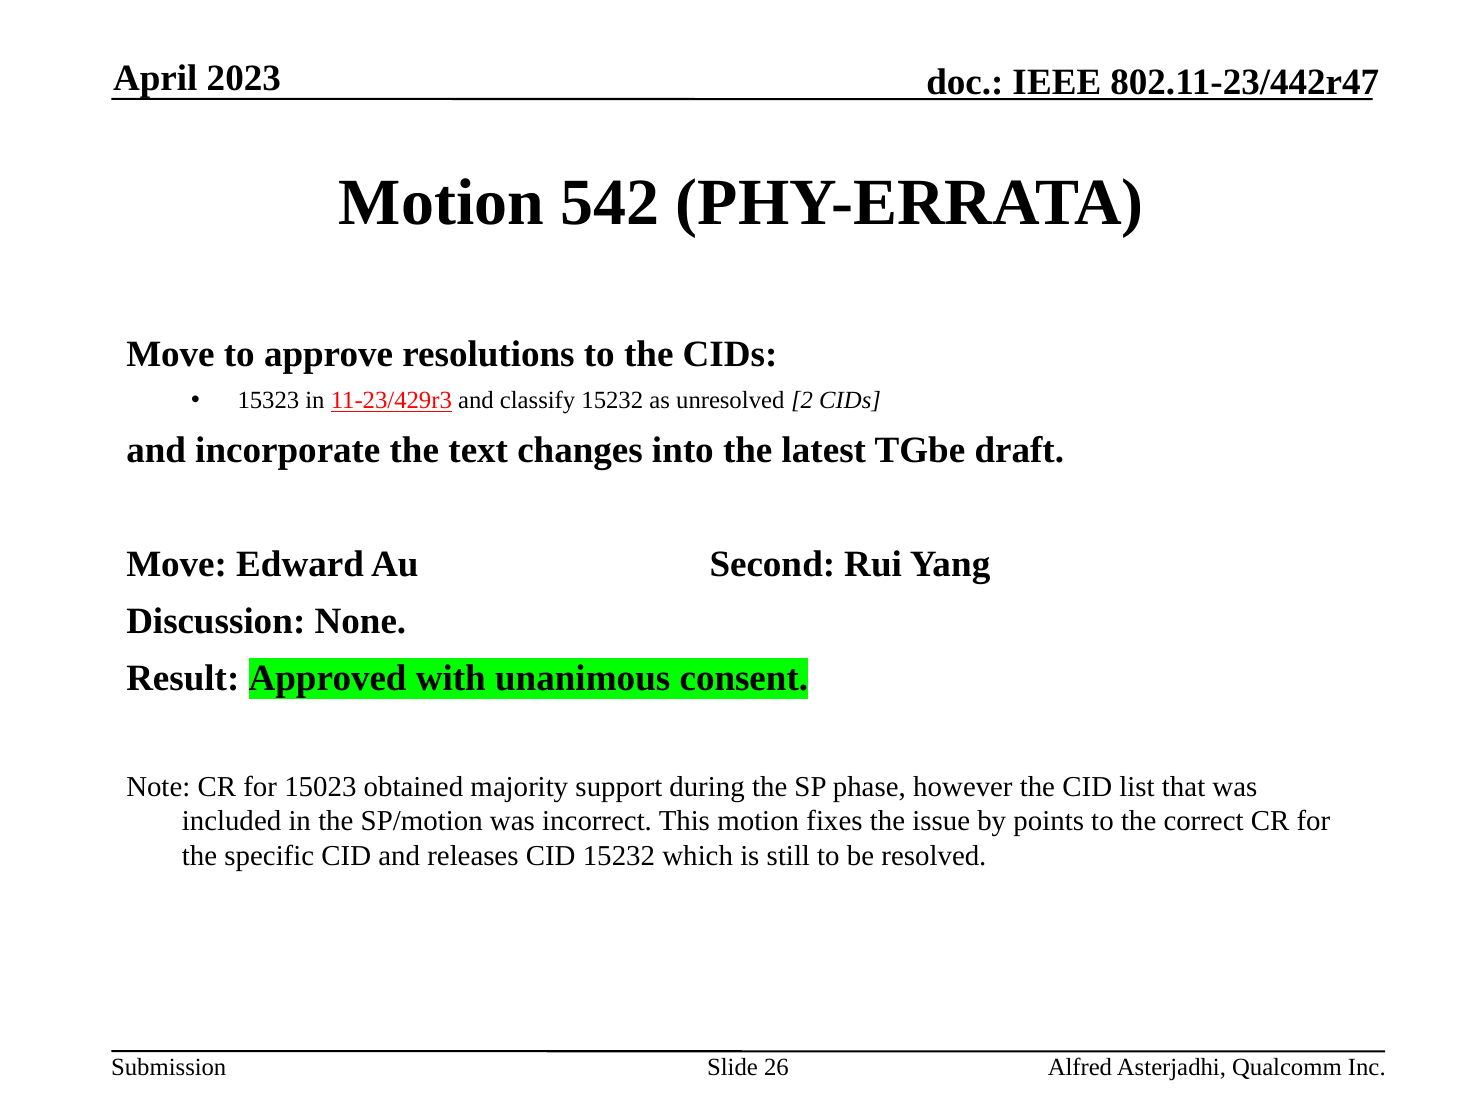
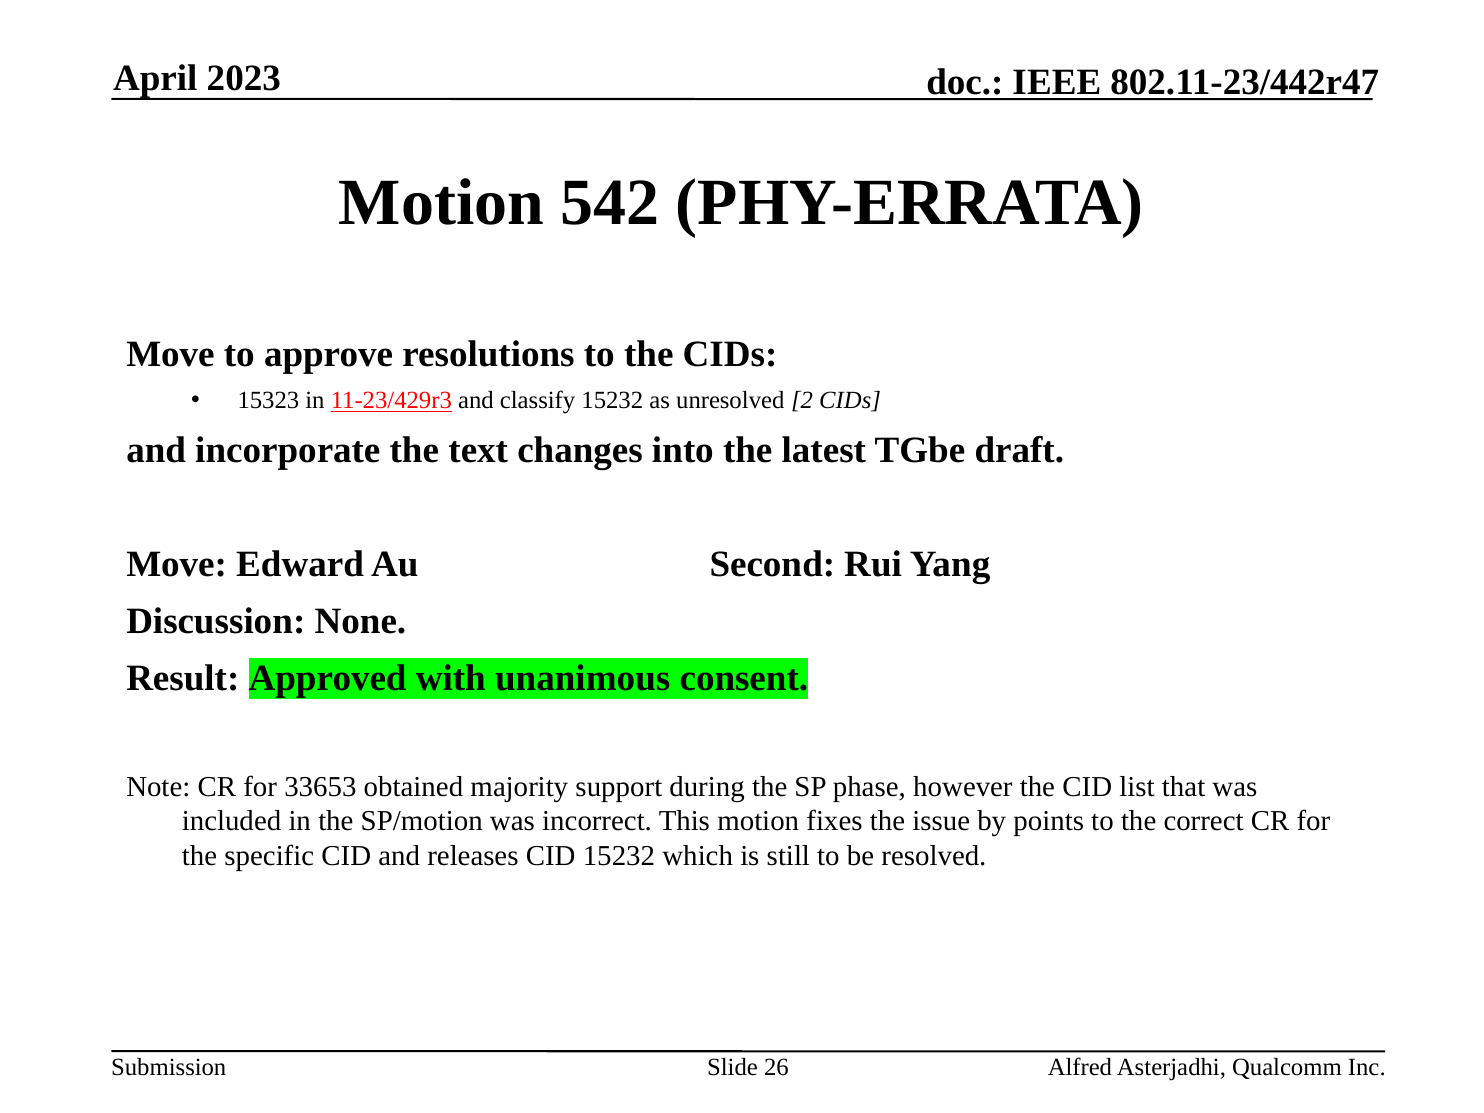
15023: 15023 -> 33653 (320, 787)
